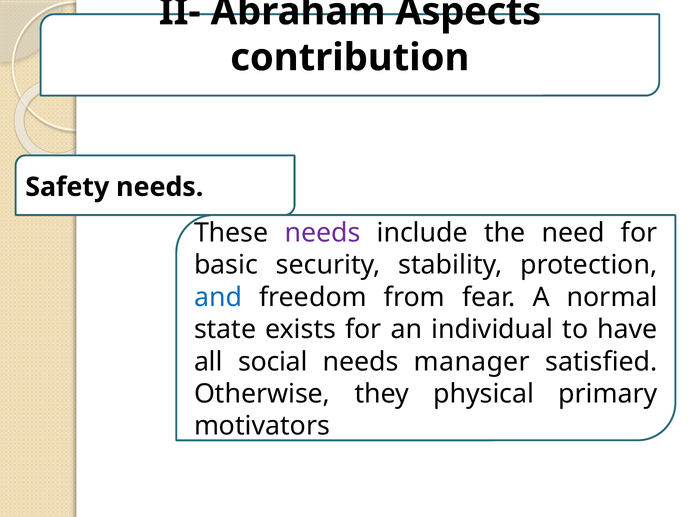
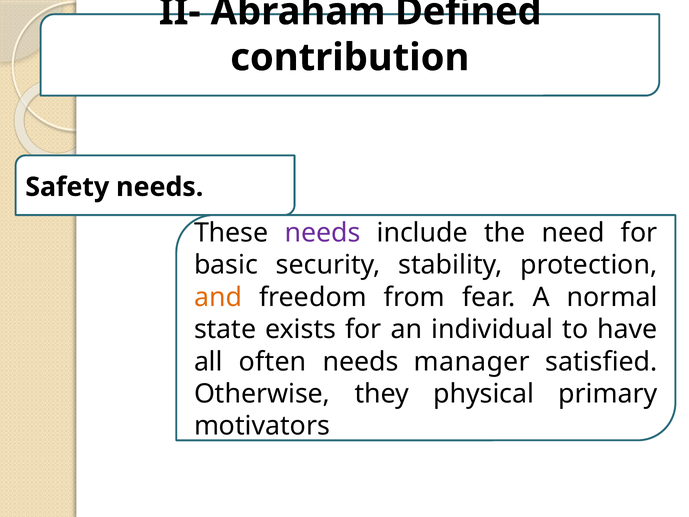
Aspects: Aspects -> Defined (468, 12)
and colour: blue -> orange (218, 297)
social: social -> often (273, 362)
